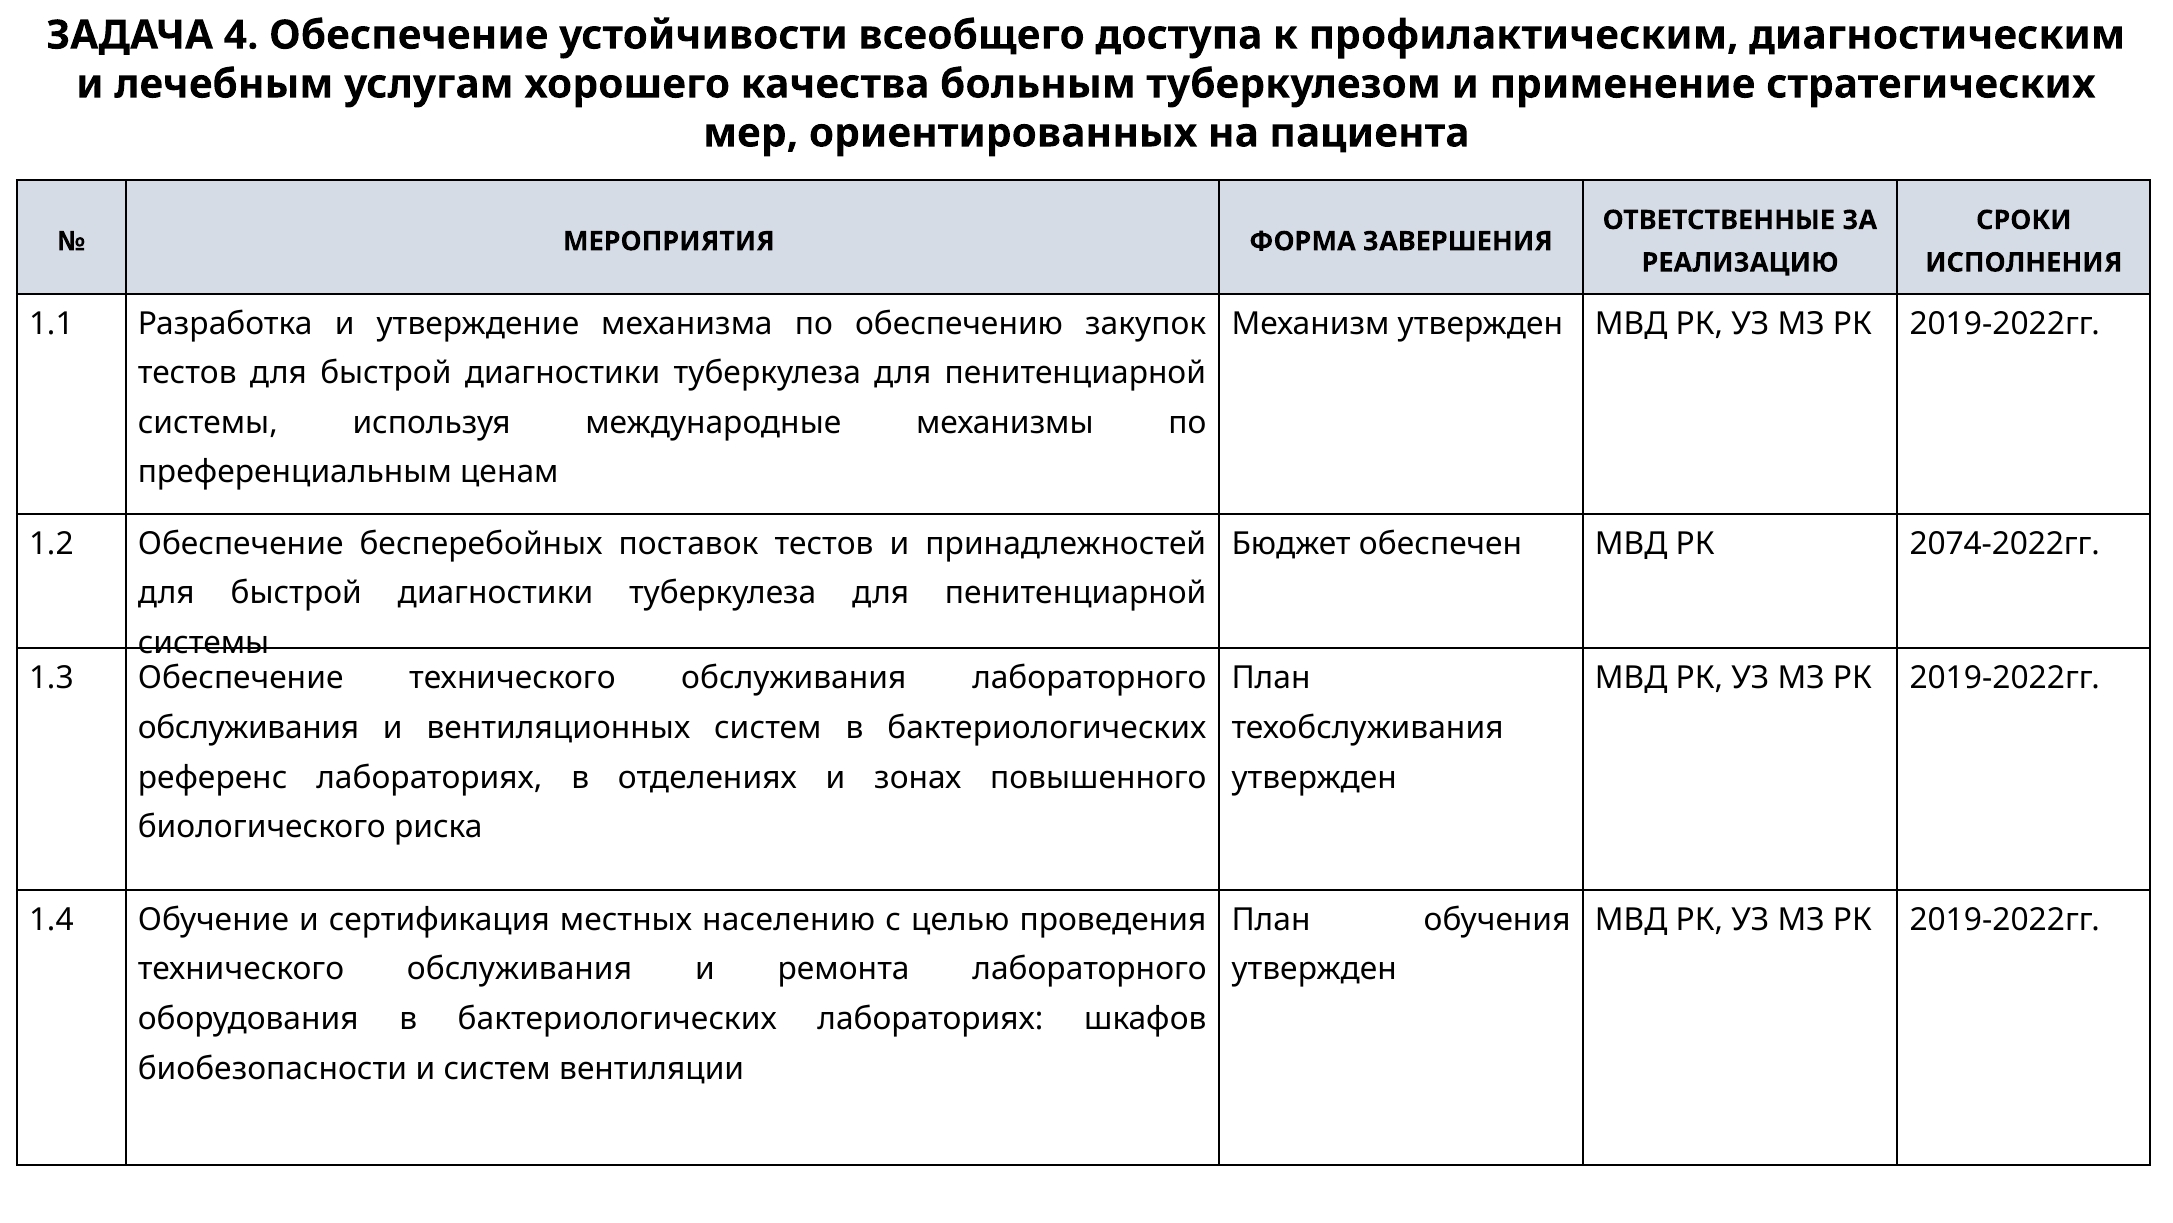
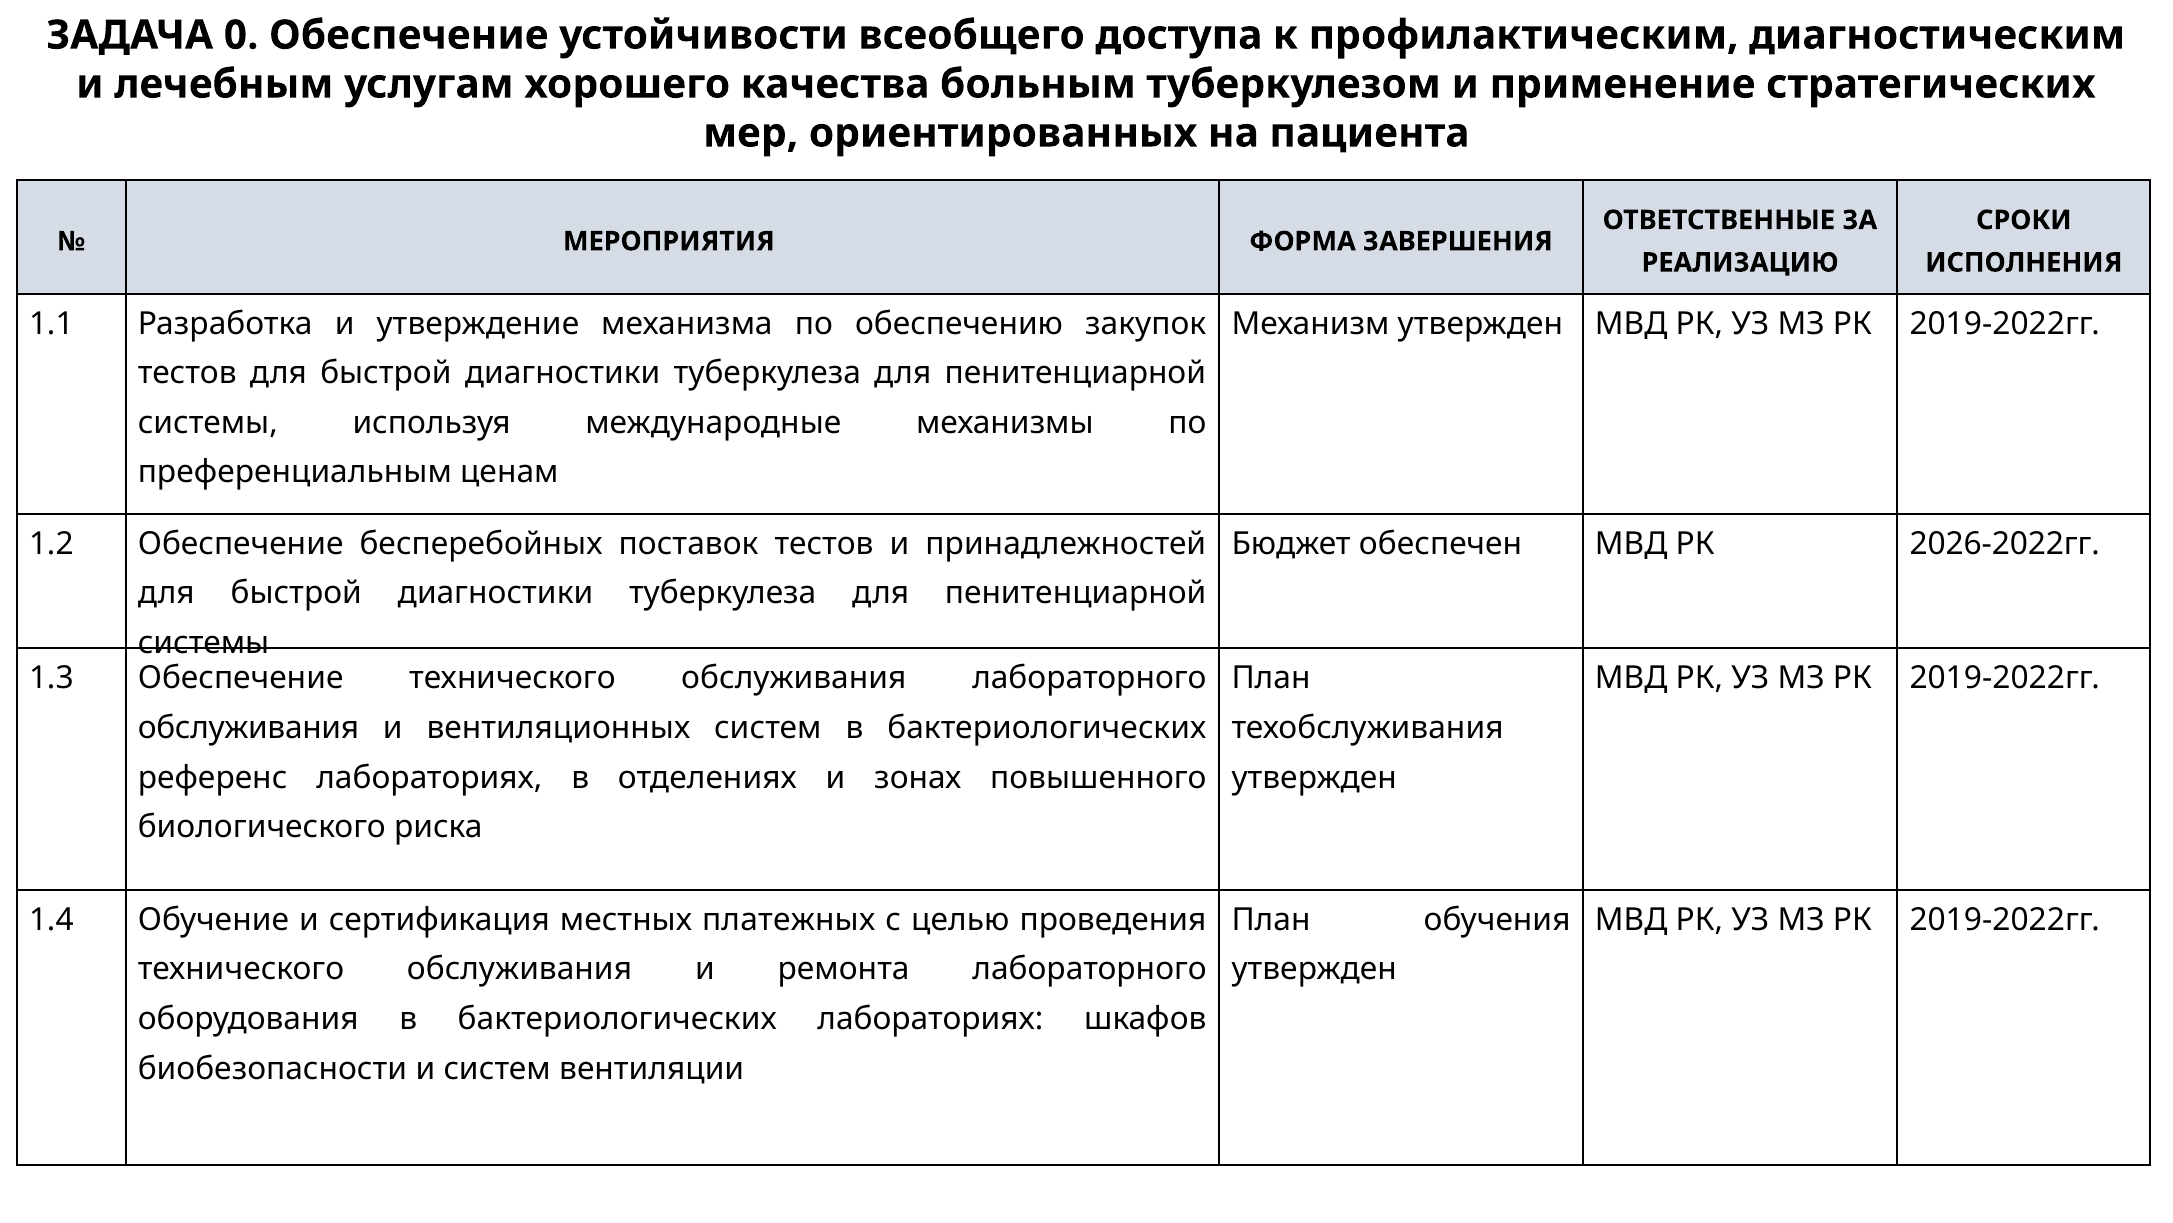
4: 4 -> 0 (241, 35)
2074-2022гг: 2074-2022гг -> 2026-2022гг (2005, 544)
населению: населению -> платежных (789, 919)
